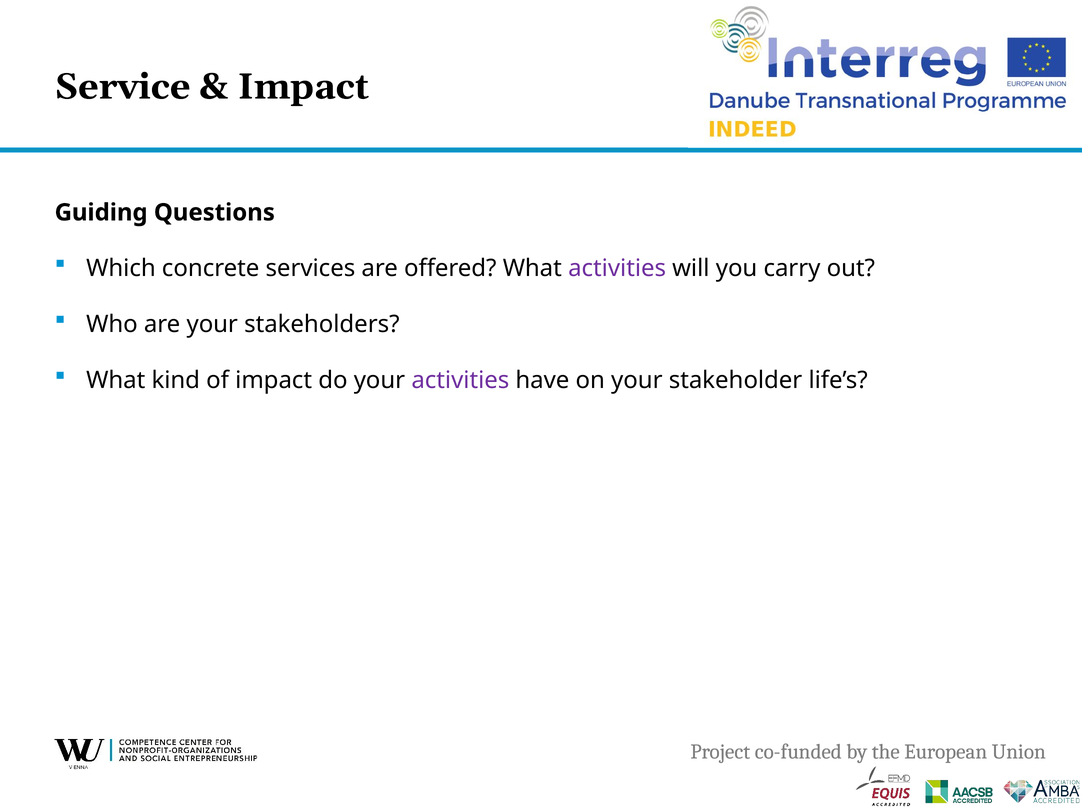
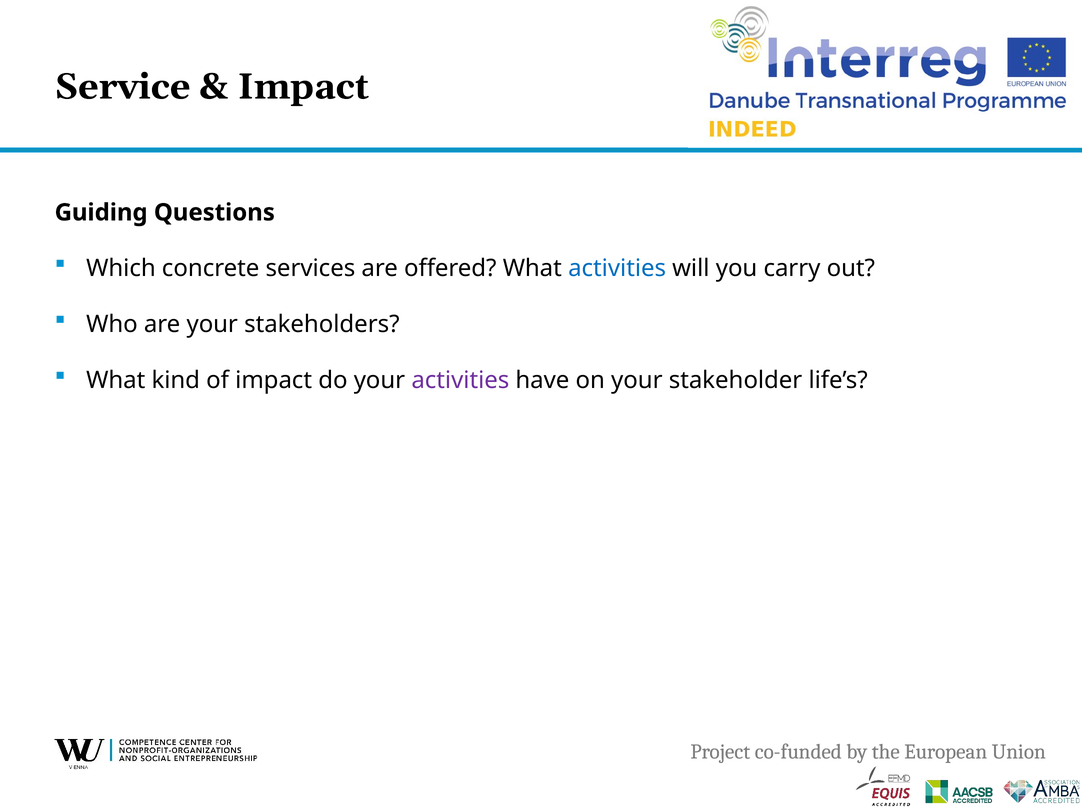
activities colour: purple -> blue (617, 268)
